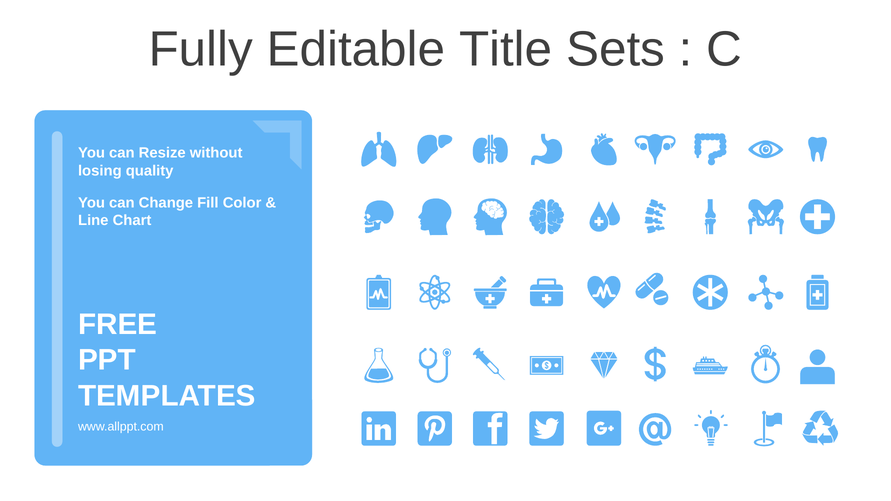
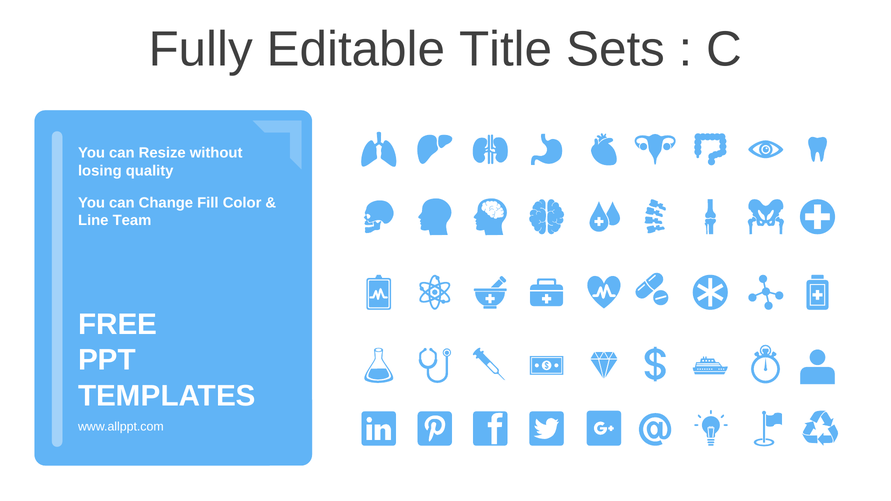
Chart: Chart -> Team (132, 221)
